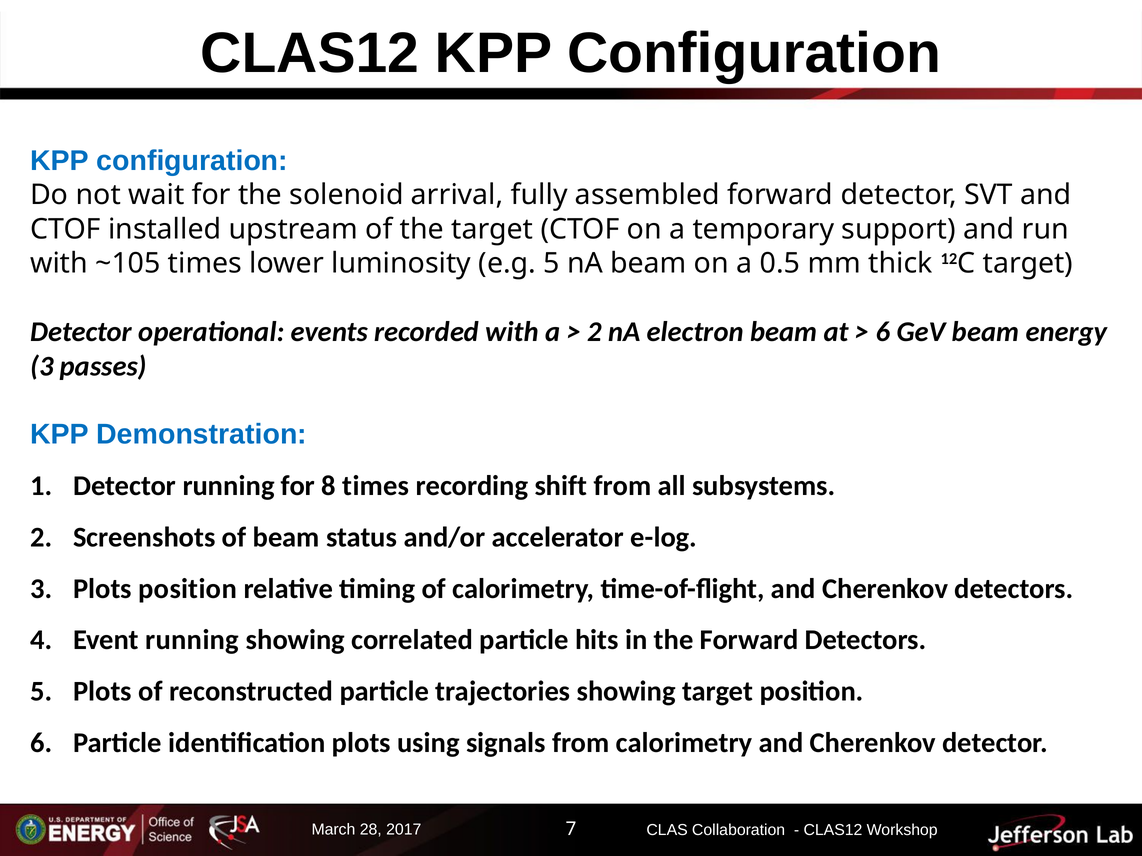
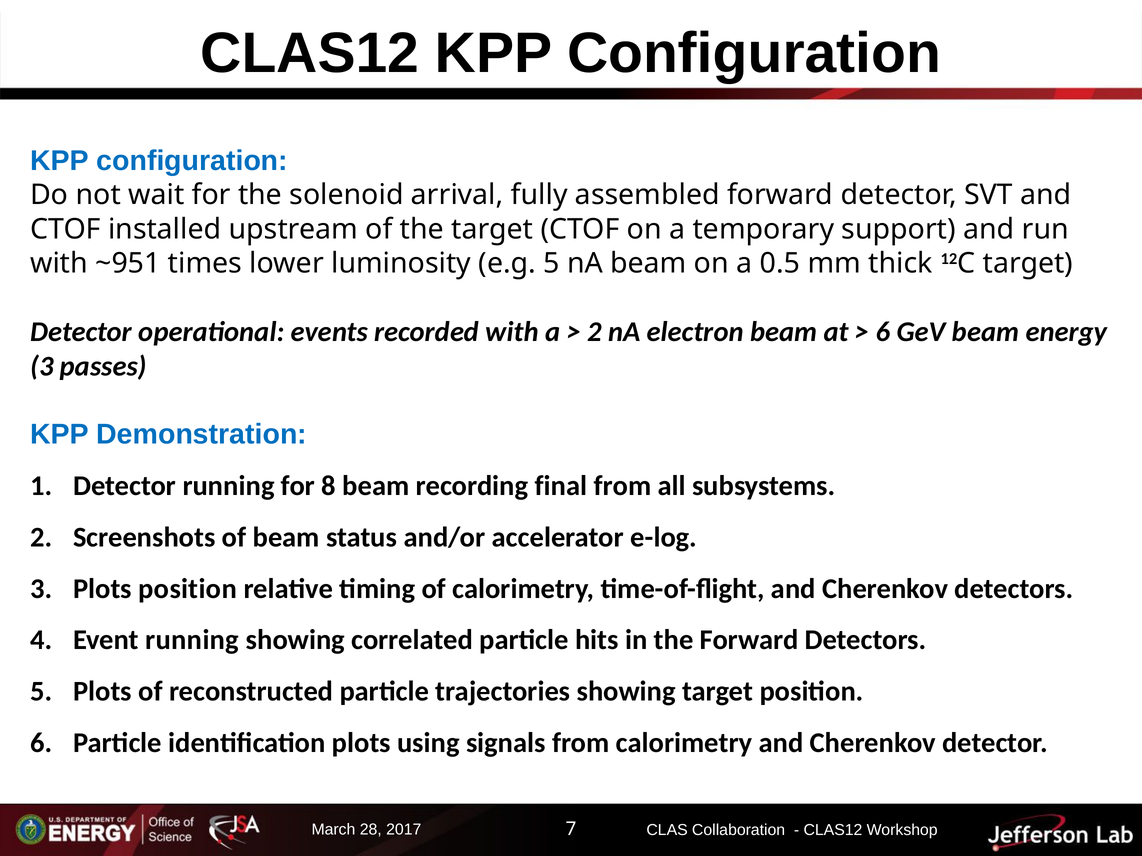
~105: ~105 -> ~951 (128, 264)
8 times: times -> beam (376, 486)
shift: shift -> final (561, 486)
